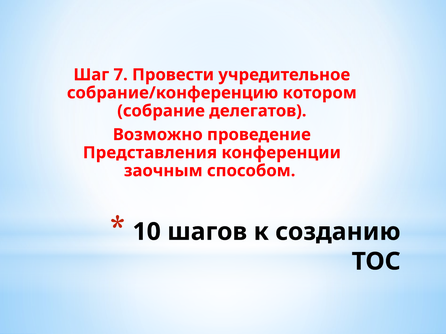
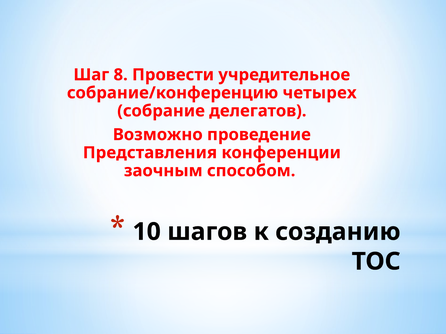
7: 7 -> 8 (121, 75)
котором: котором -> четырех (320, 93)
